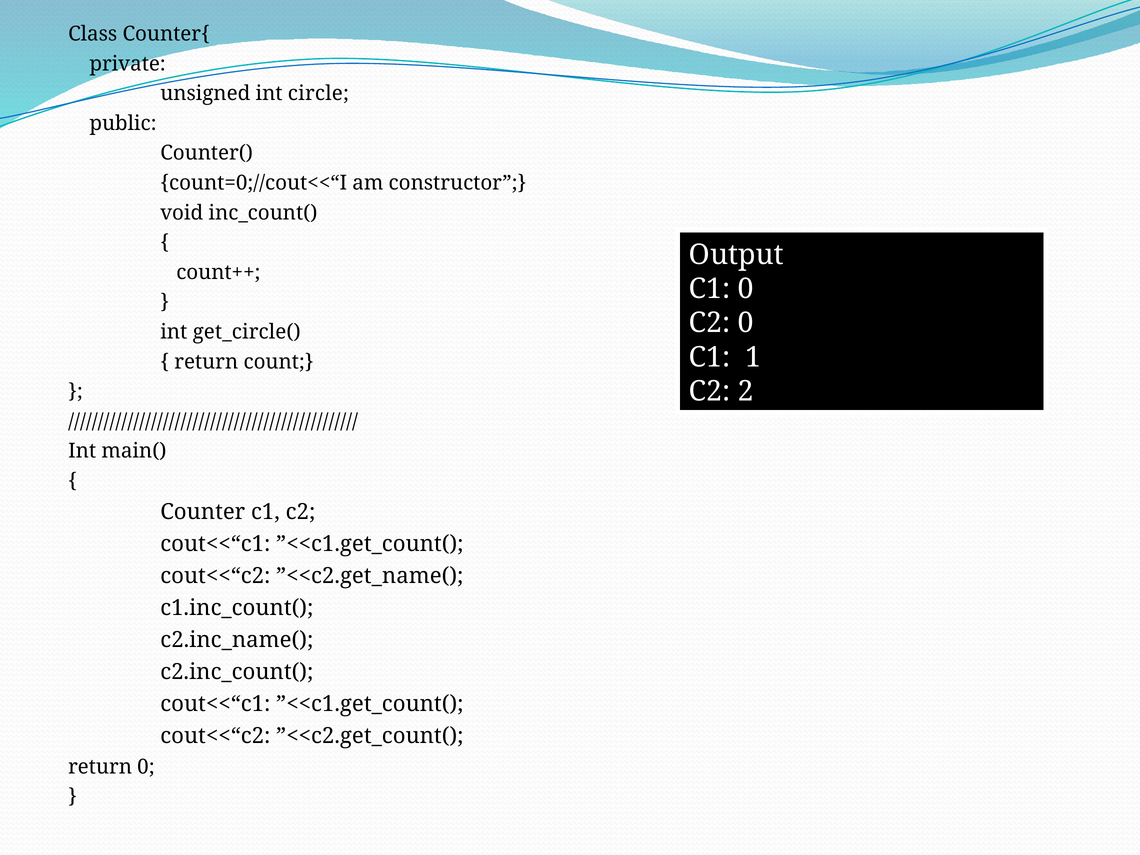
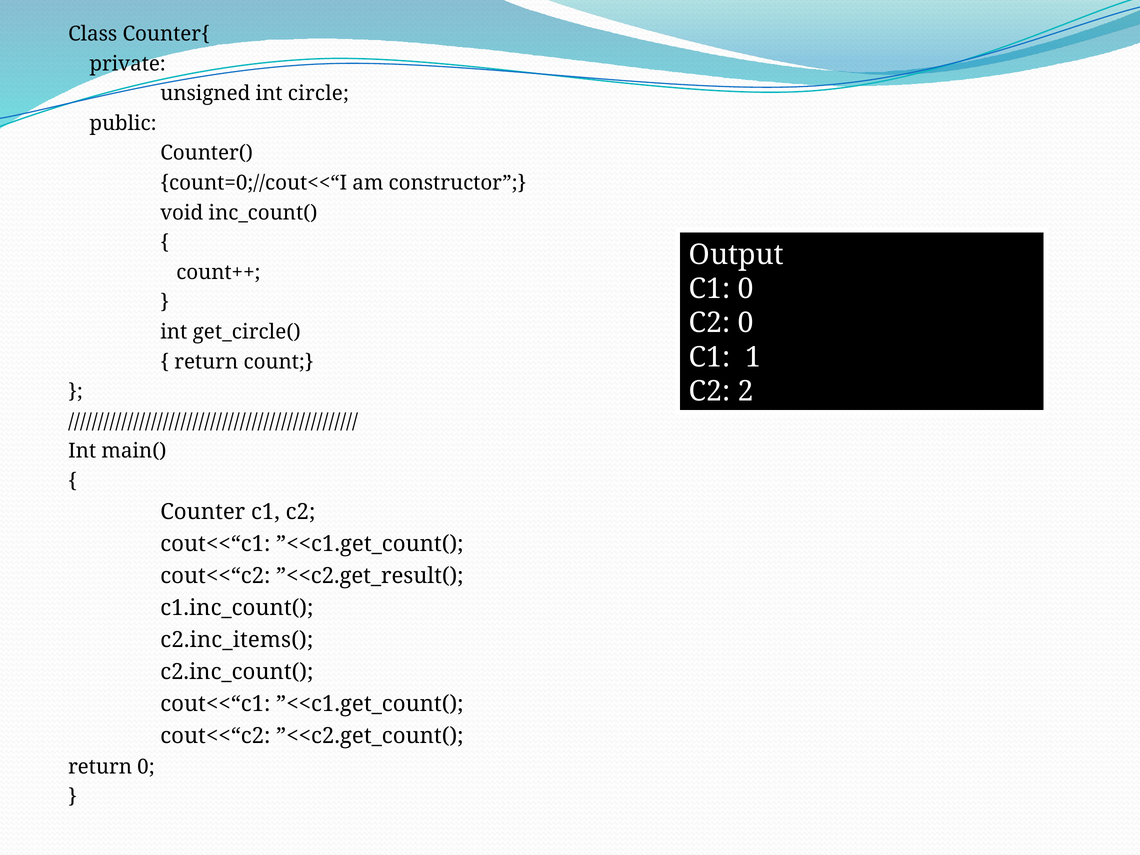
”<<c2.get_name(: ”<<c2.get_name( -> ”<<c2.get_result( (370, 576)
c2.inc_name(: c2.inc_name( -> c2.inc_items( (237, 640)
